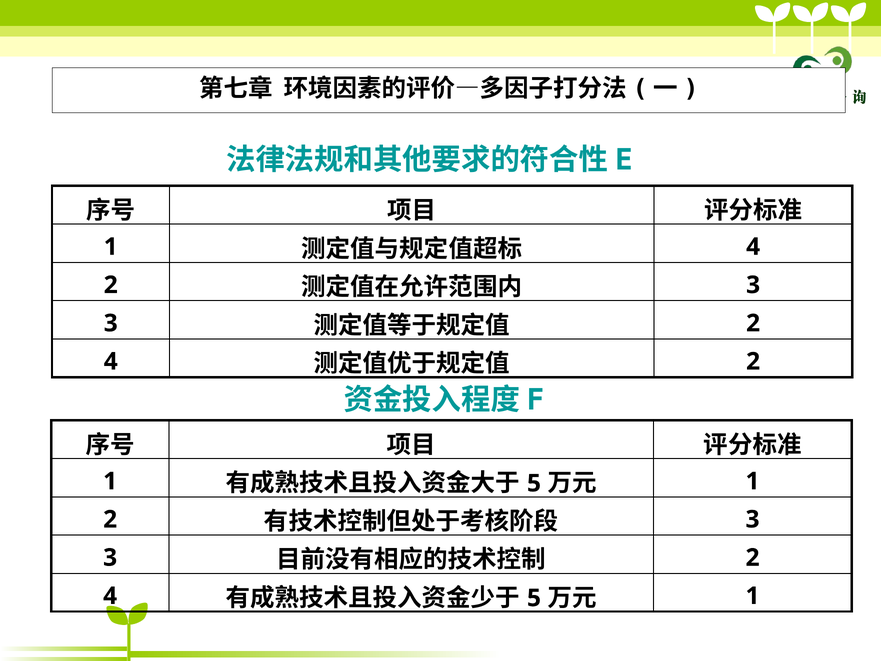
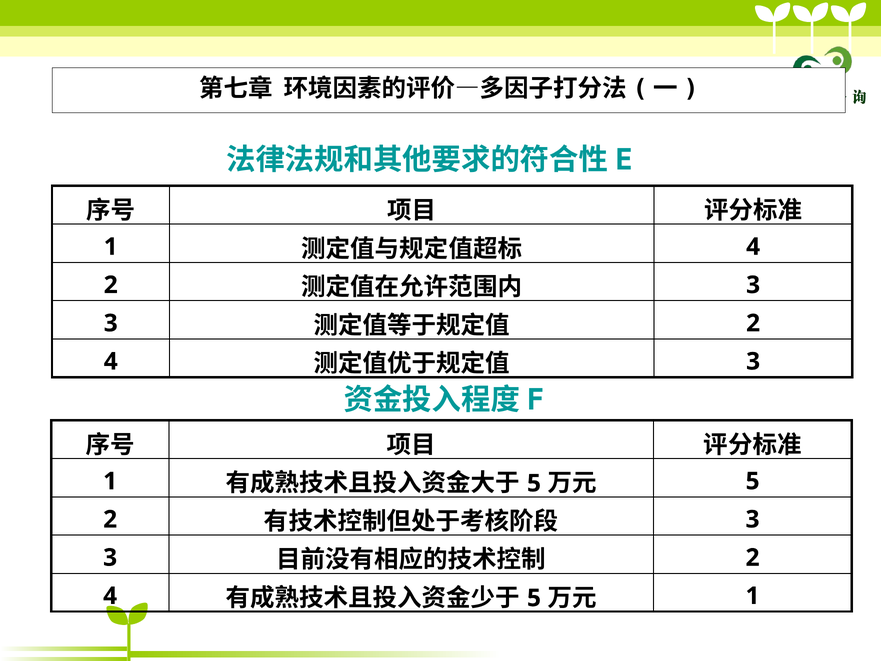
2: 2 -> 3 (753, 361)
1: 1 -> 5 (753, 481)
